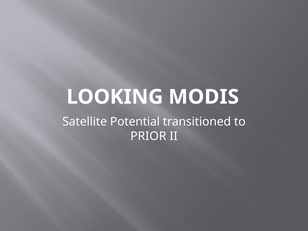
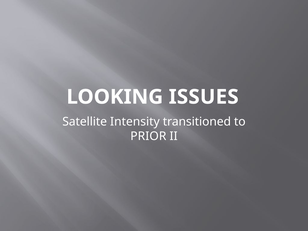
MODIS: MODIS -> ISSUES (204, 97)
Potential: Potential -> Intensity (135, 122)
